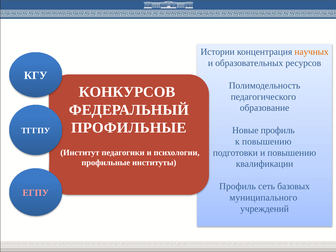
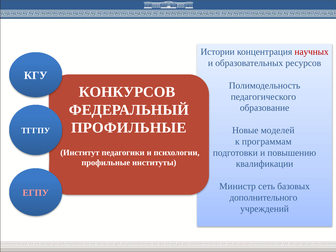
научных colour: orange -> red (312, 52)
Новые профиль: профиль -> моделей (278, 130)
к повышению: повышению -> программам (267, 142)
Профиль: Профиль -> Министр (238, 186)
муниципального: муниципального -> дополнительного (263, 198)
